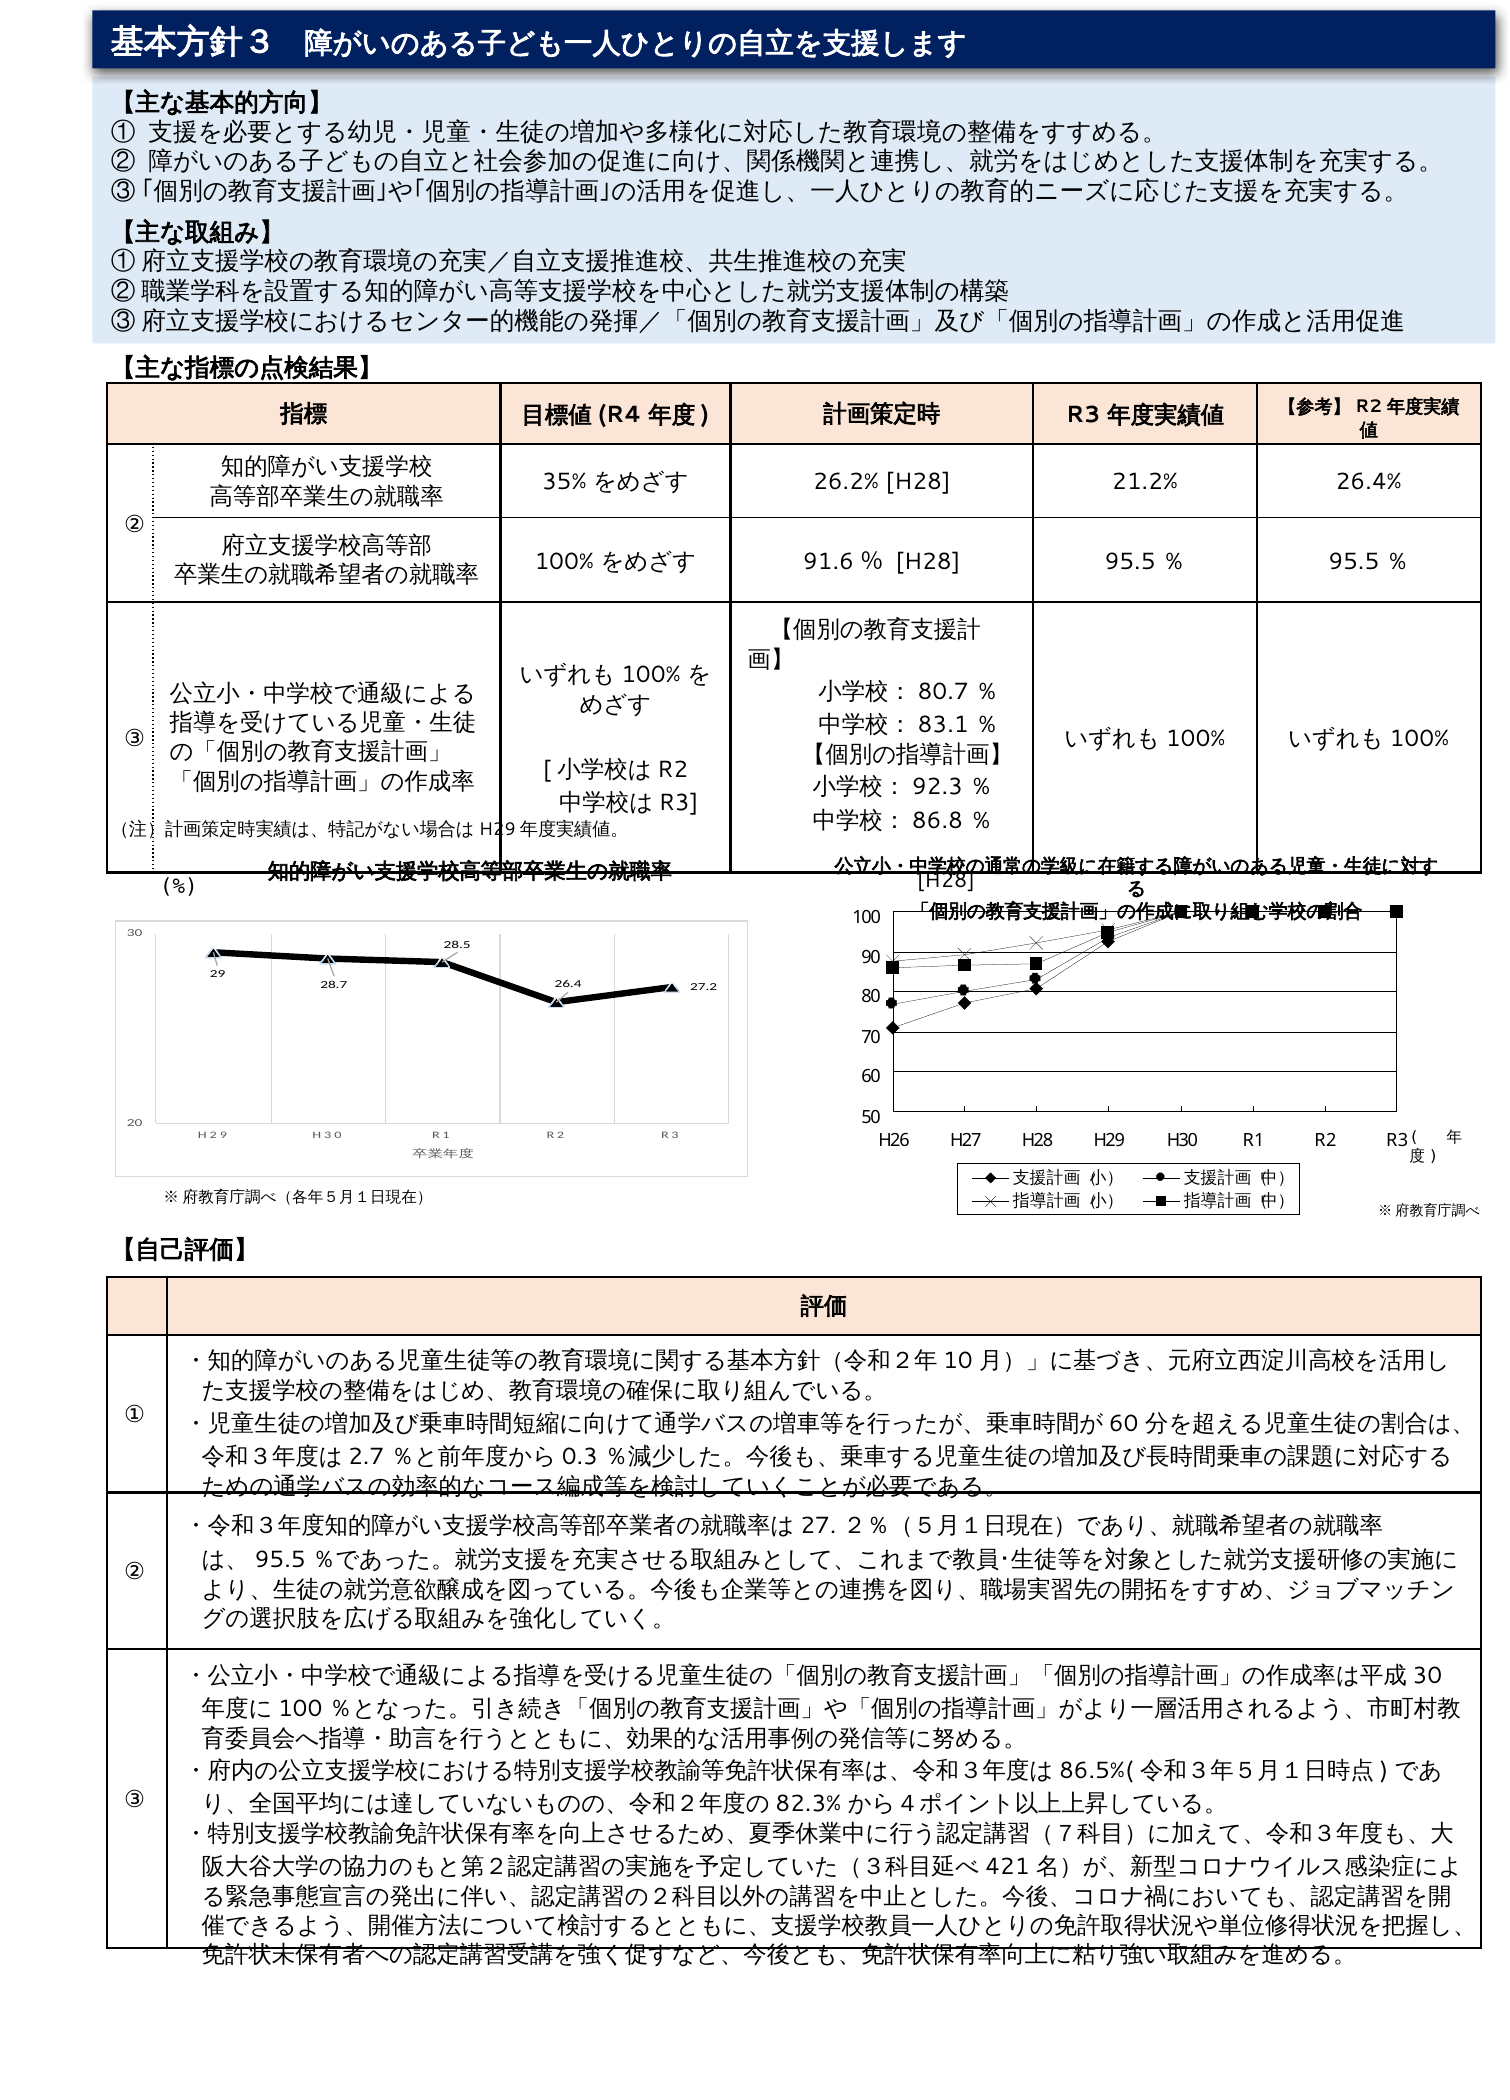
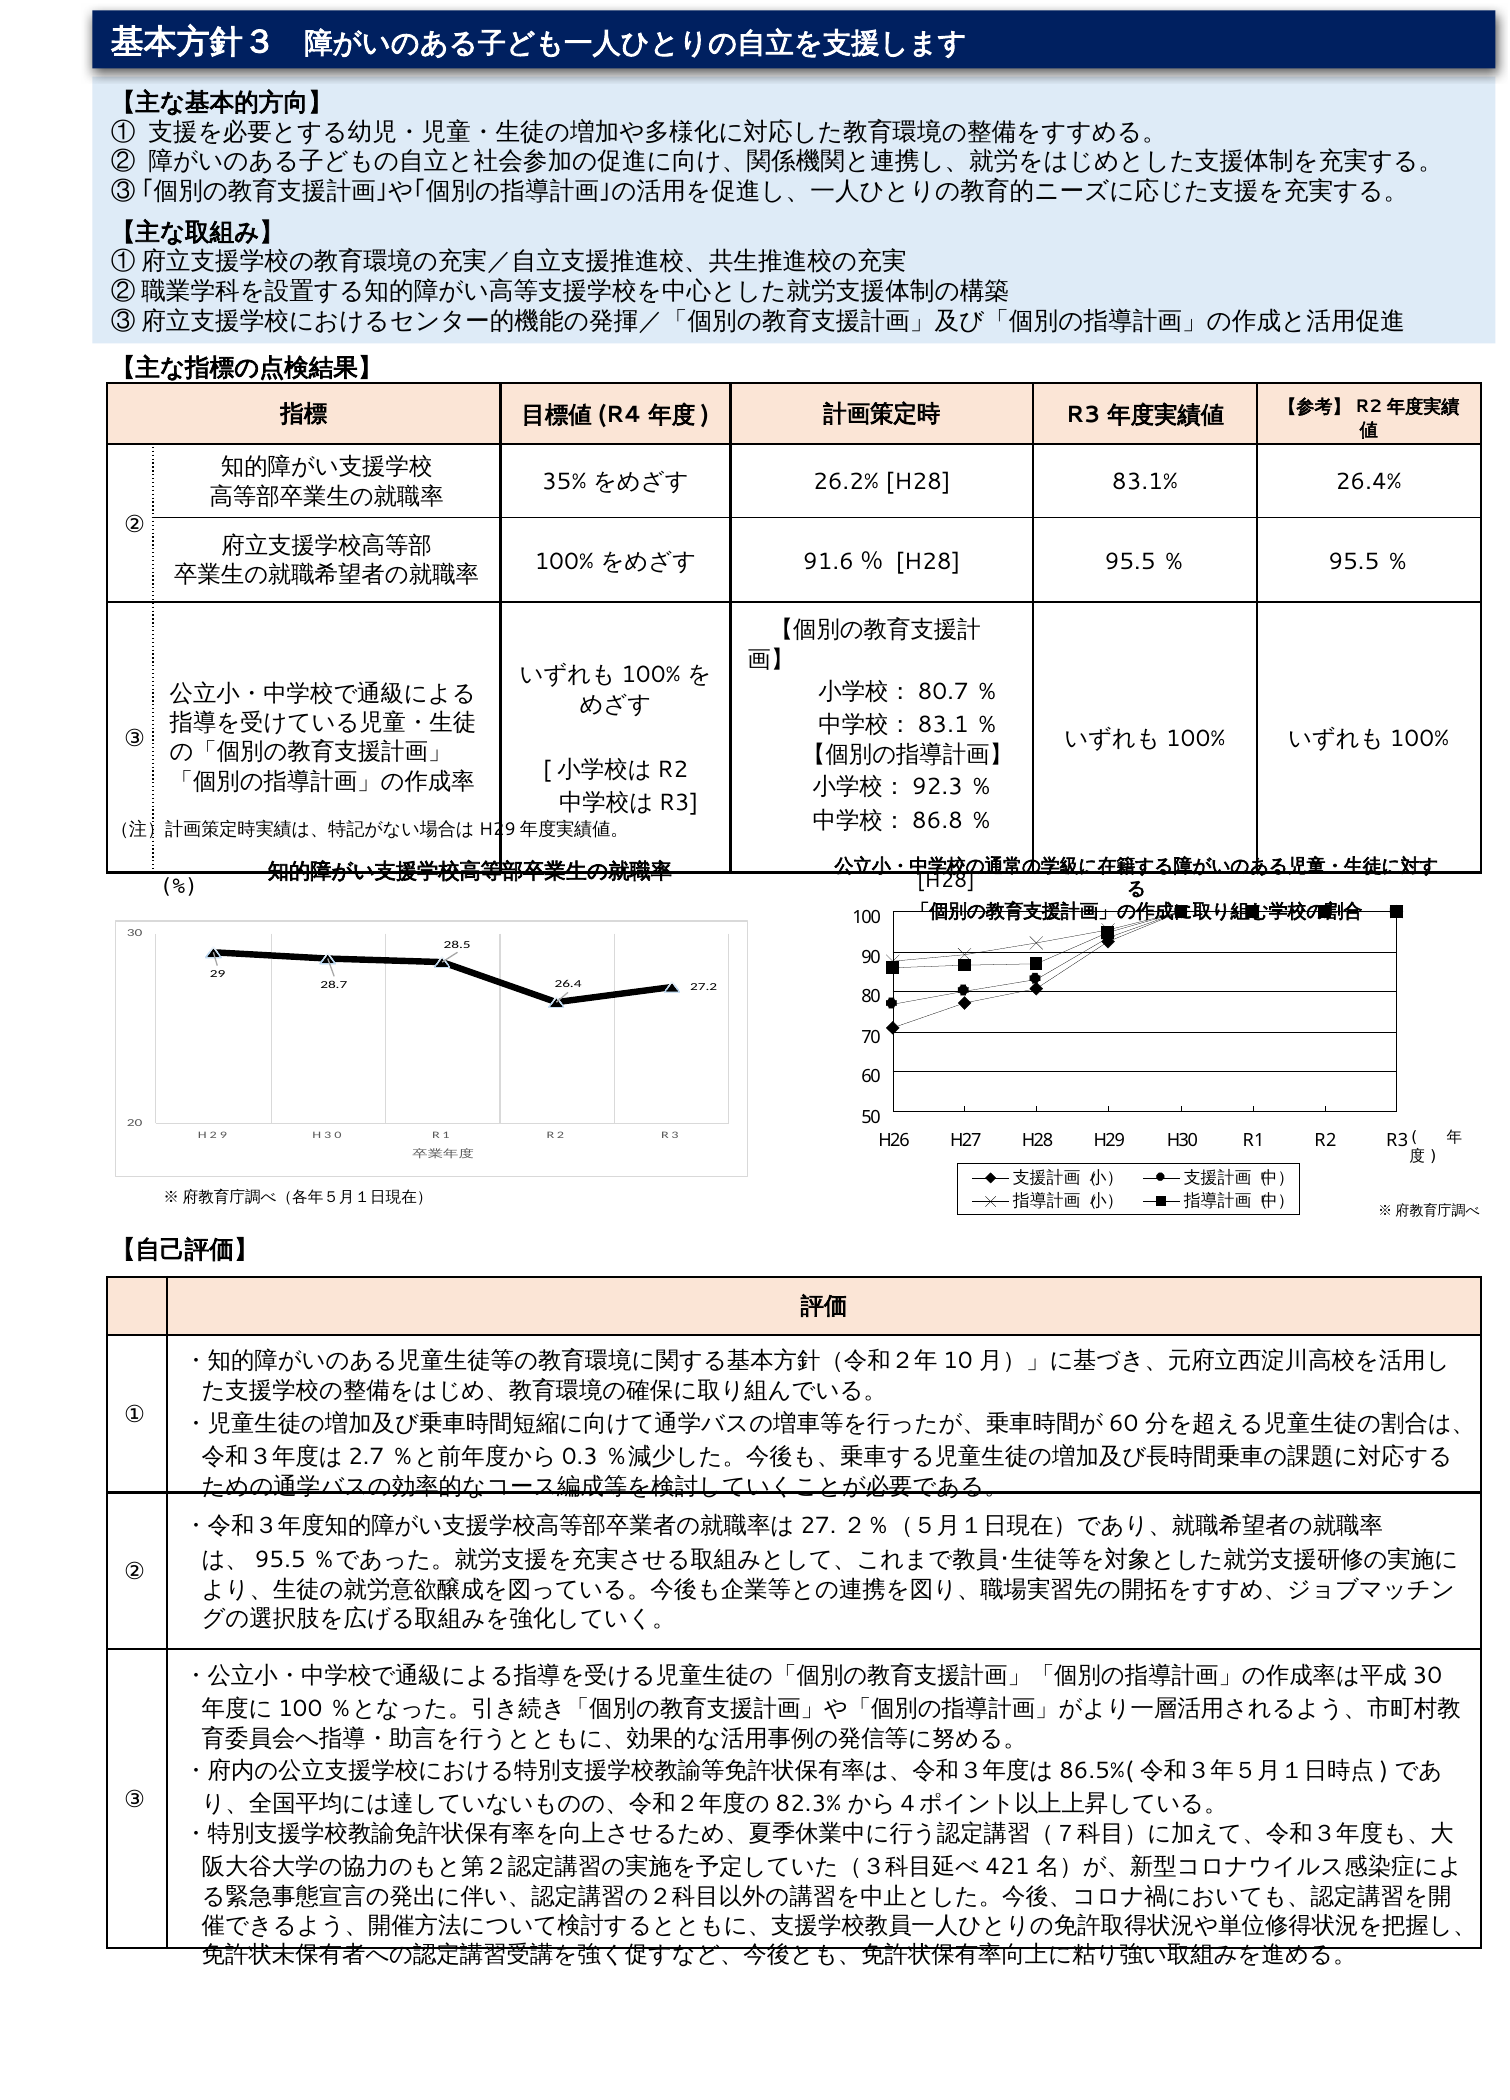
21.2%: 21.2% -> 83.1% (1145, 482)
